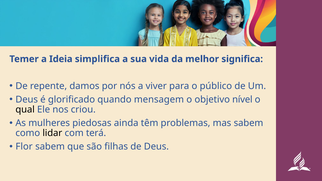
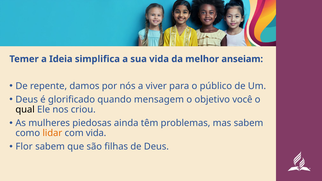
significa: significa -> anseiam (242, 59)
nível: nível -> você (242, 99)
lidar colour: black -> orange (52, 133)
com terá: terá -> vida (96, 133)
